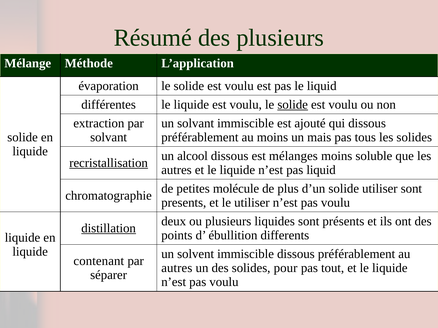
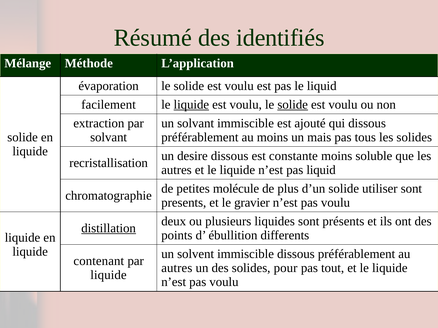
des plusieurs: plusieurs -> identifiés (280, 38)
différentes: différentes -> facilement (109, 105)
liquide underline: none -> present (191, 105)
alcool: alcool -> desire (192, 156)
mélanges: mélanges -> constante (293, 156)
recristallisation underline: present -> none (109, 163)
le utiliser: utiliser -> gravier (252, 203)
séparer: séparer -> liquide (109, 275)
